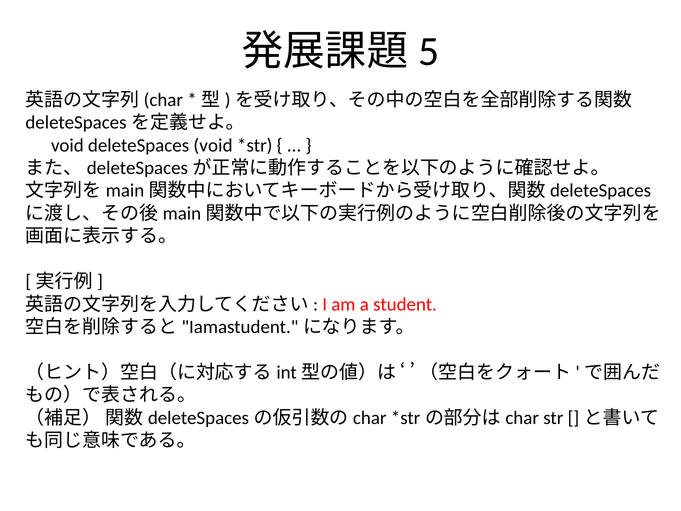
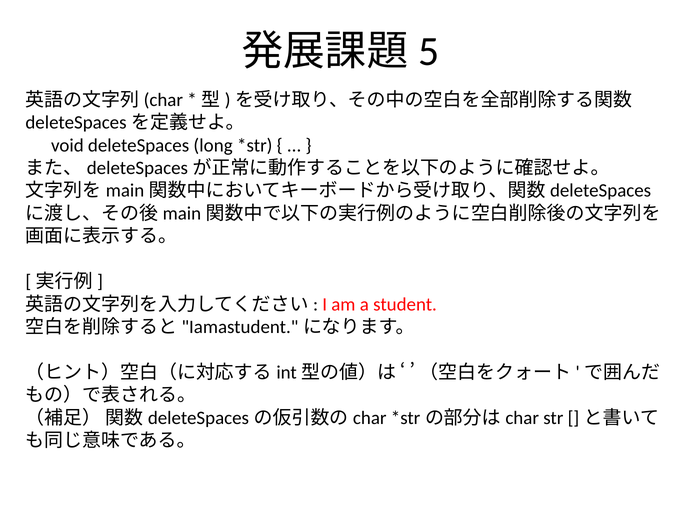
deleteSpaces void: void -> long (213, 145)
